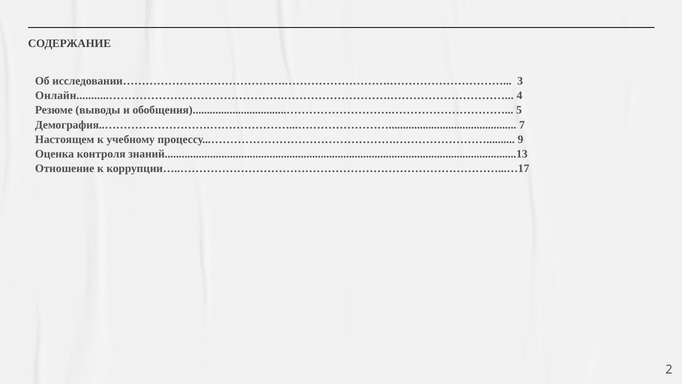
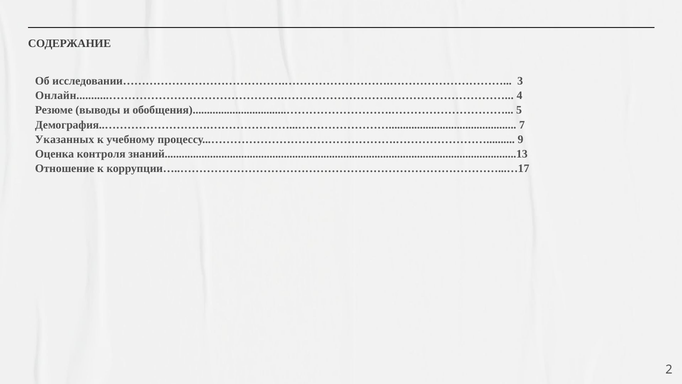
Настоящем: Настоящем -> Указанных (65, 139)
